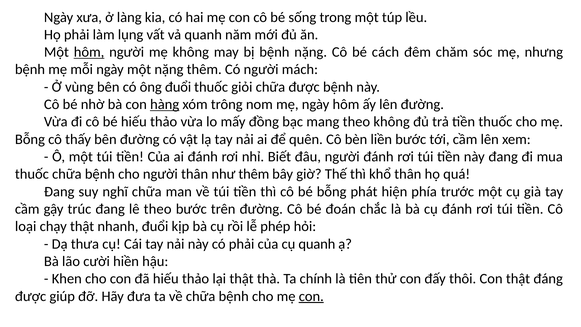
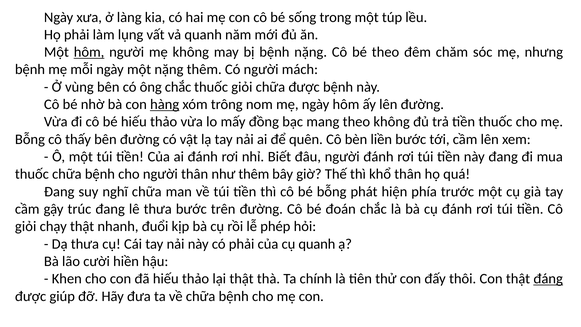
bé cách: cách -> theo (386, 52)
ông đuổi: đuổi -> chắc (178, 87)
lê theo: theo -> thưa (158, 209)
loại: loại -> giỏi (26, 226)
đáng underline: none -> present (548, 279)
con underline: present -> none (311, 296)
